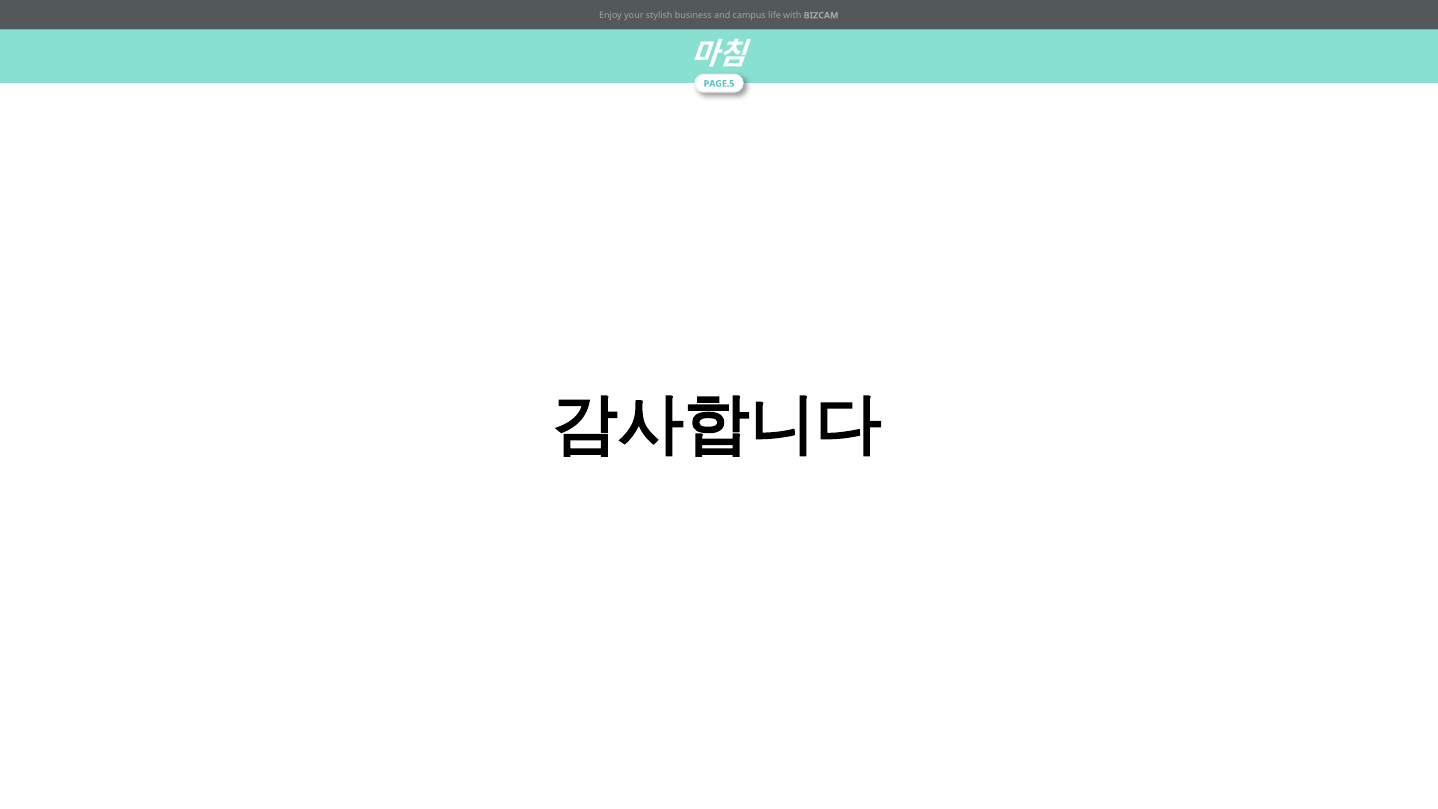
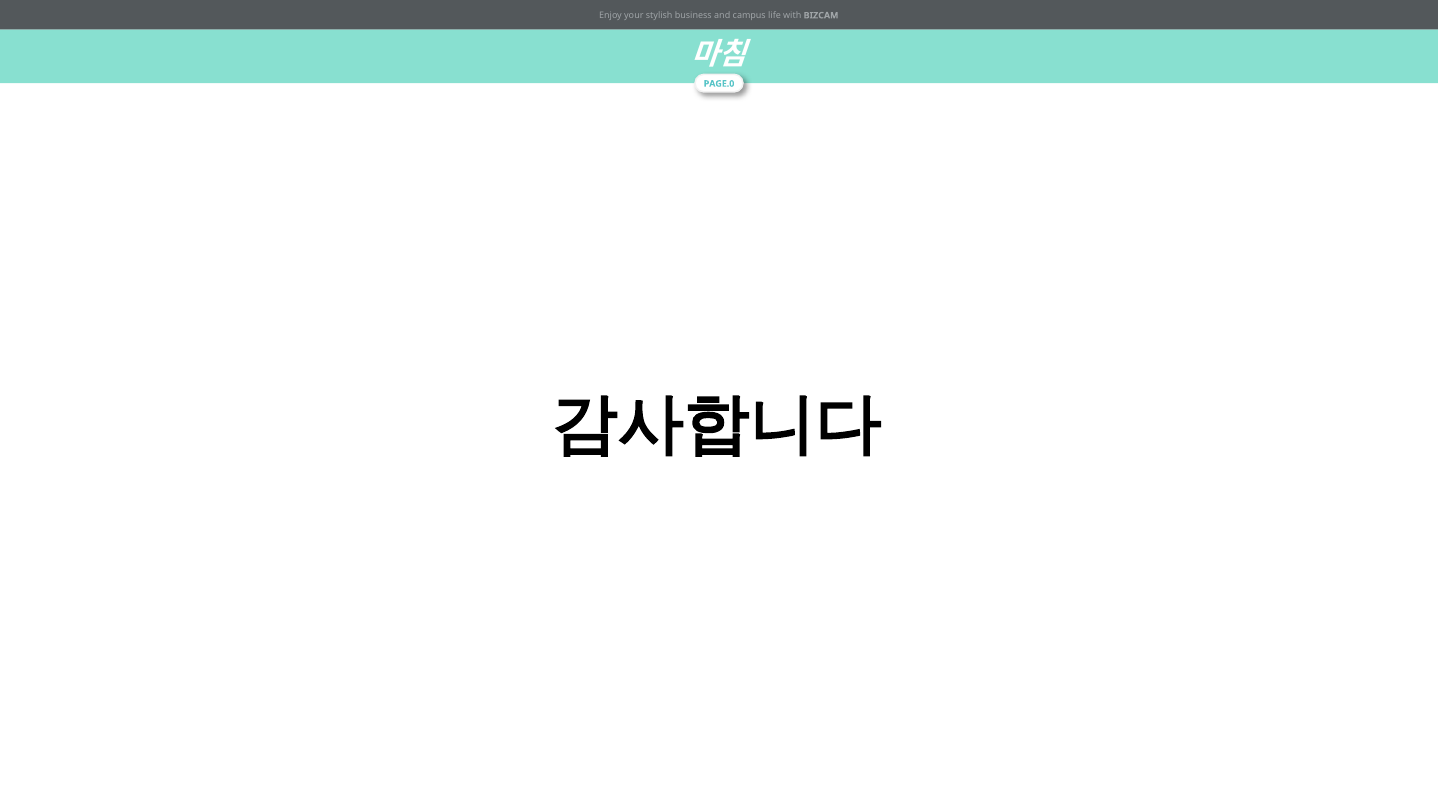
PAGE.5: PAGE.5 -> PAGE.0 (719, 84)
